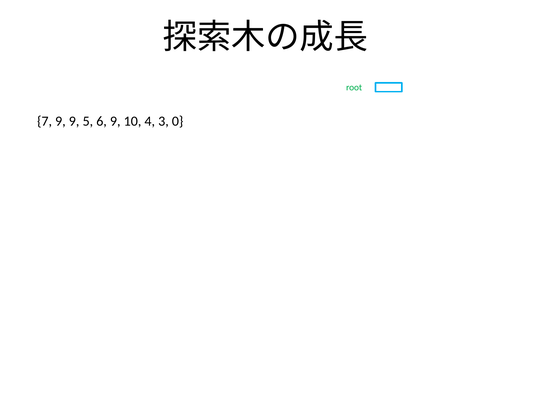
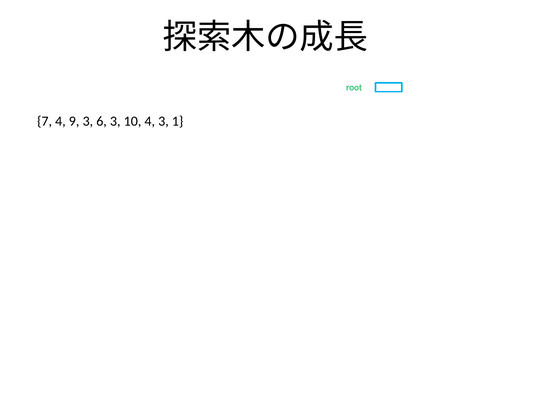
7 9: 9 -> 4 (60, 121)
9 5: 5 -> 3 (88, 121)
6 9: 9 -> 3 (115, 121)
0: 0 -> 1 (178, 121)
